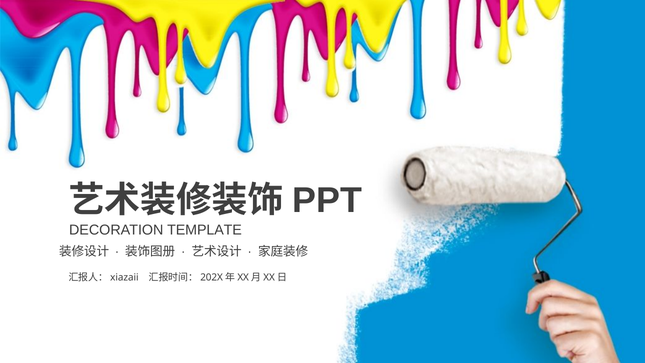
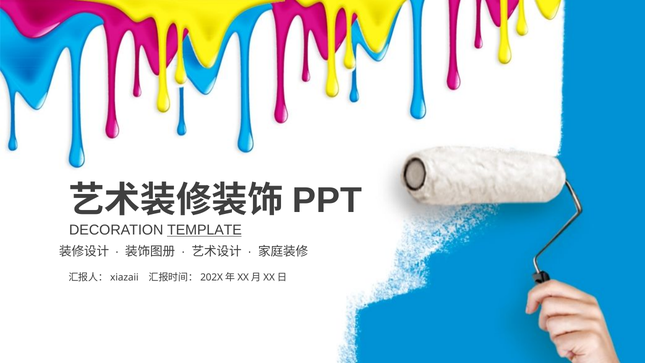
TEMPLATE underline: none -> present (205, 230)
